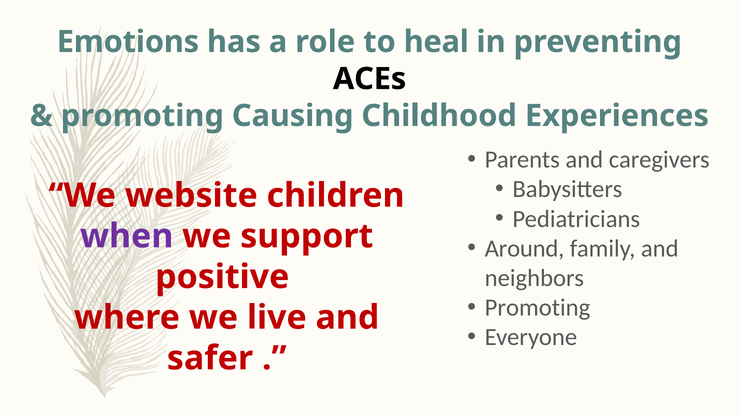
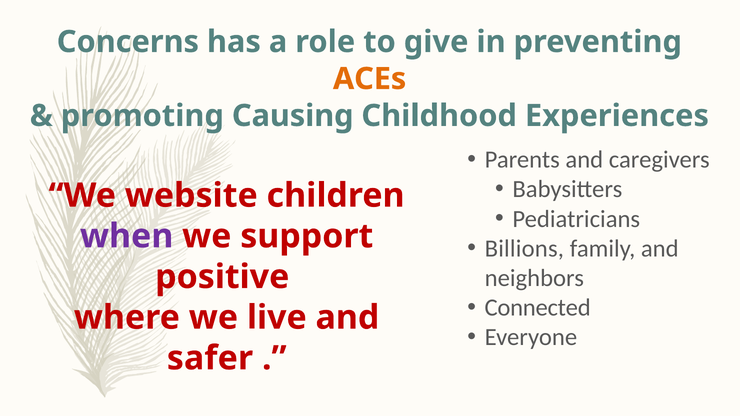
Emotions: Emotions -> Concerns (128, 42)
heal: heal -> give (436, 42)
ACEs colour: black -> orange (370, 79)
Around: Around -> Billions (524, 249)
Promoting: Promoting -> Connected (538, 308)
